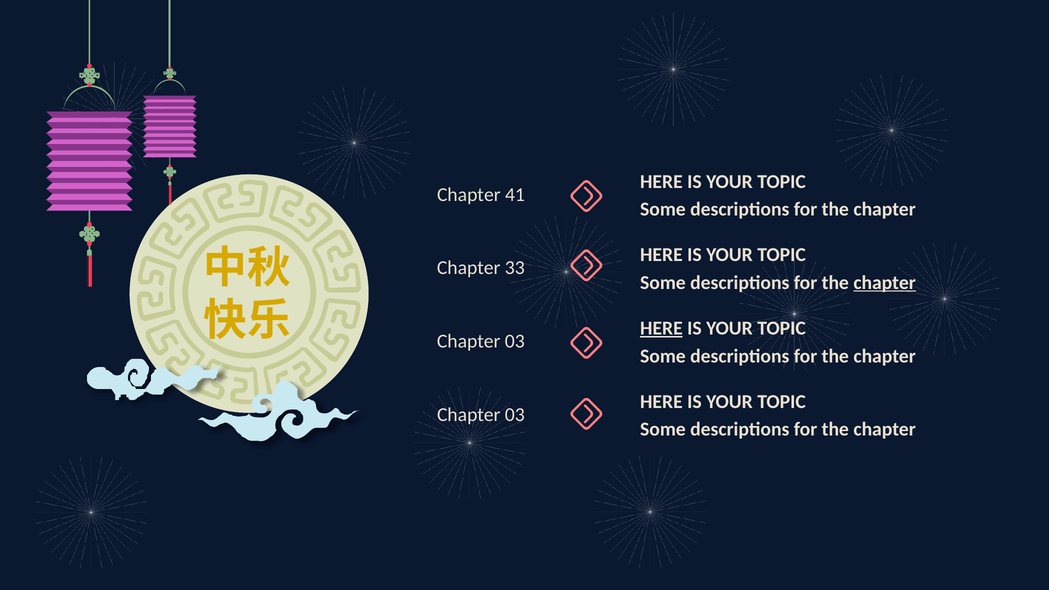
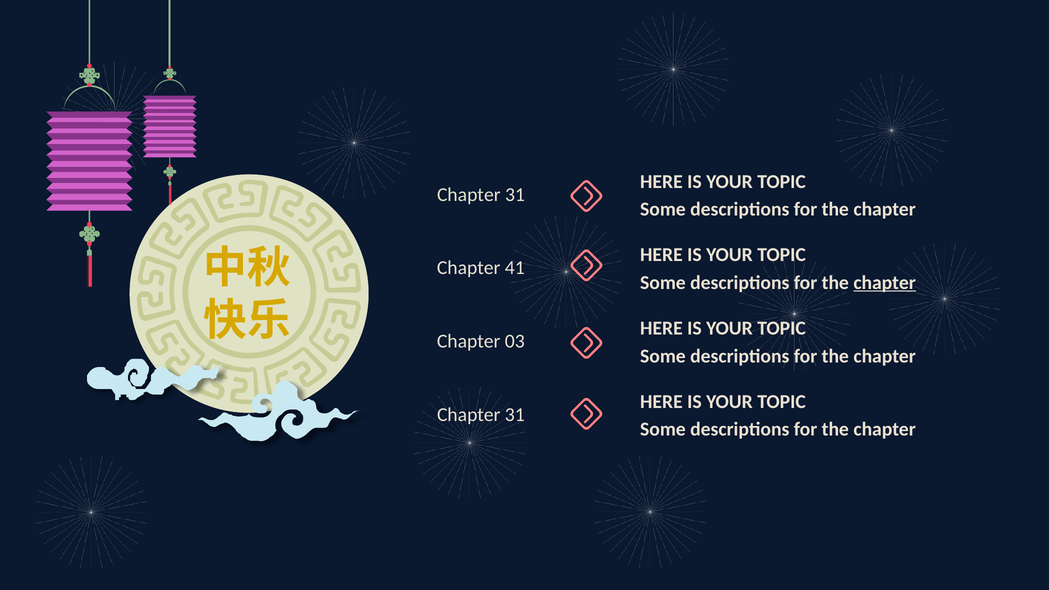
41: 41 -> 31 (515, 195)
33: 33 -> 41 (515, 268)
HERE underline: present -> none (661, 328)
03: 03 -> 31 (515, 415)
